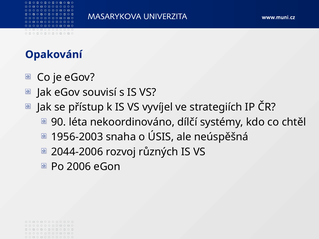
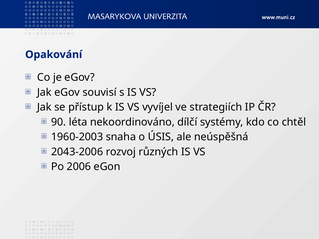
1956-2003: 1956-2003 -> 1960-2003 (77, 137)
2044-2006: 2044-2006 -> 2043-2006 (77, 152)
